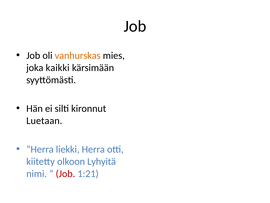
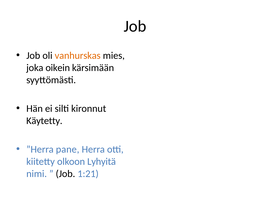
kaikki: kaikki -> oikein (58, 68)
Luetaan: Luetaan -> Käytetty (44, 120)
liekki: liekki -> pane (68, 149)
Job colour: red -> black (65, 173)
